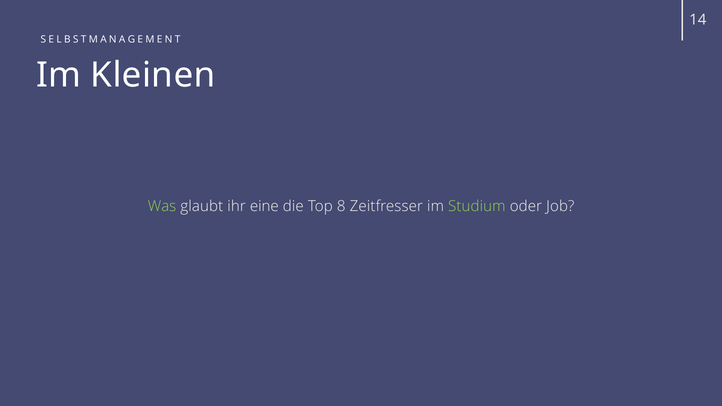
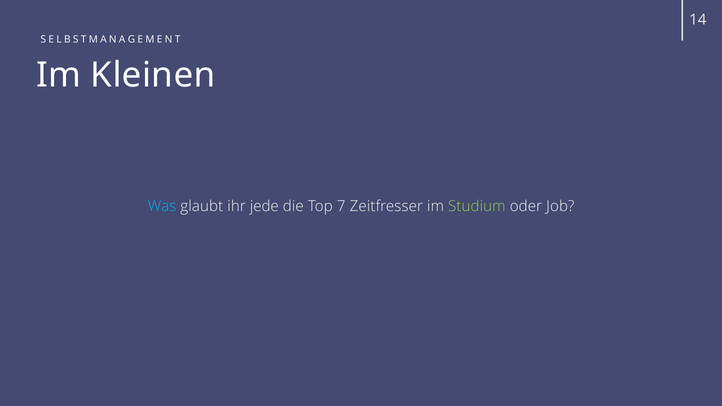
Was colour: light green -> light blue (162, 206)
eine: eine -> jede (264, 206)
8: 8 -> 7 (341, 206)
